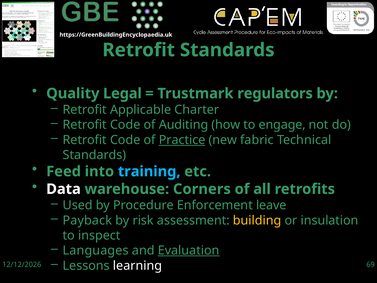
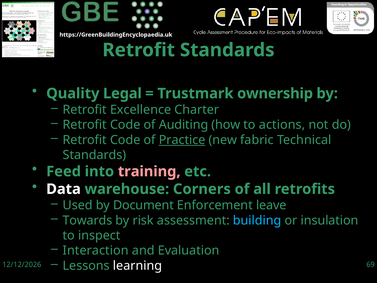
regulators: regulators -> ownership (275, 93)
Applicable: Applicable -> Excellence (141, 110)
engage: engage -> actions (282, 125)
training colour: light blue -> pink (149, 171)
Procedure: Procedure -> Document (143, 205)
Payback: Payback -> Towards (87, 220)
building colour: yellow -> light blue (257, 220)
Languages: Languages -> Interaction (96, 250)
Evaluation underline: present -> none (189, 250)
